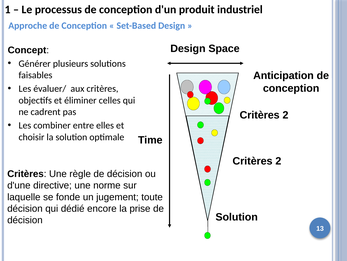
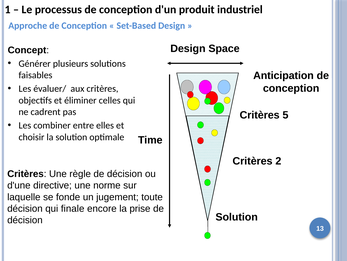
2: 2 -> 5 (285, 115)
dédié: dédié -> finale (73, 208)
